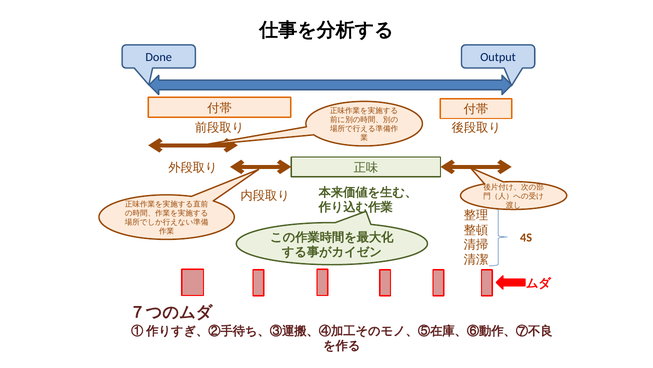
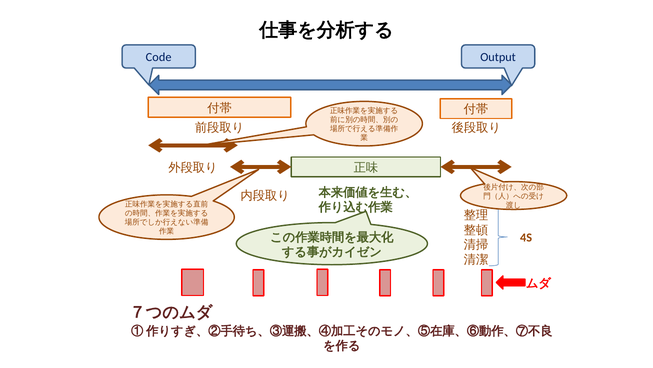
Done: Done -> Code (159, 57)
